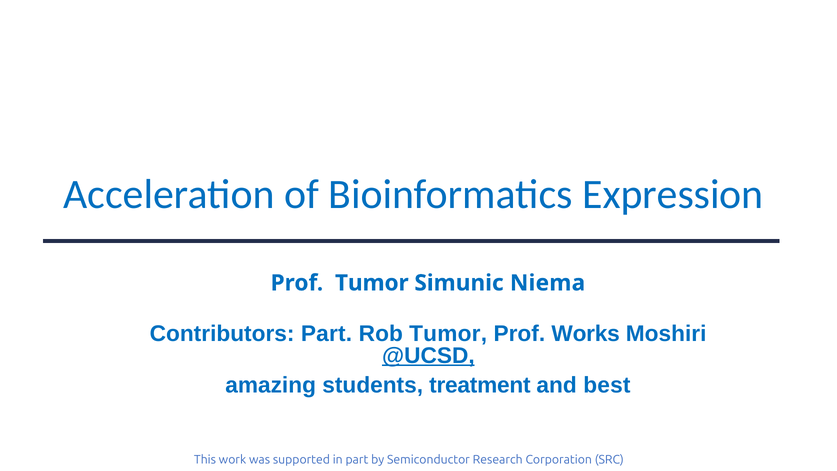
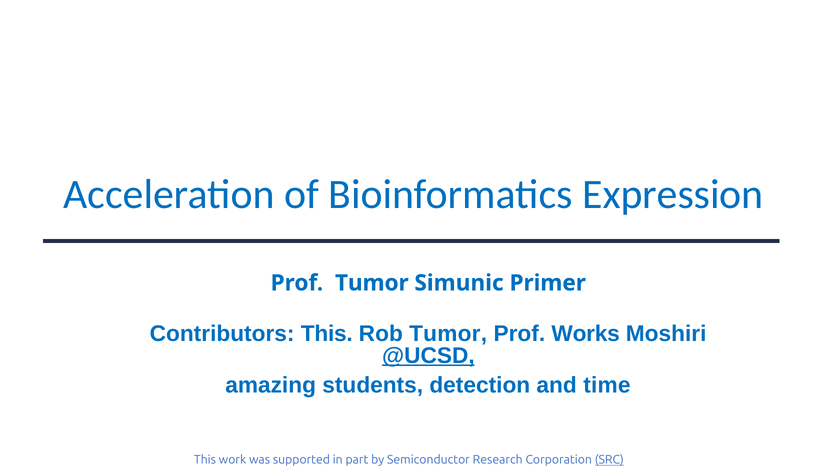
Niema: Niema -> Primer (548, 283)
Contributors Part: Part -> This (327, 333)
treatment: treatment -> detection (480, 385)
best: best -> time (607, 385)
SRC underline: none -> present (609, 460)
